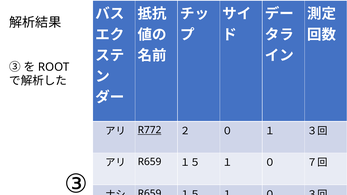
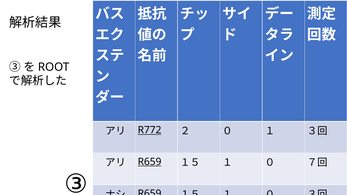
R659 underline: none -> present (150, 162)
